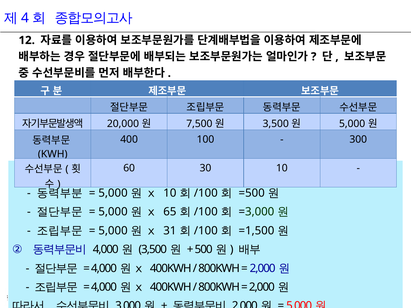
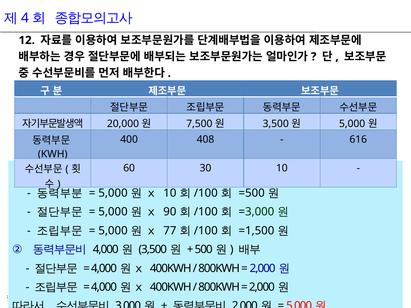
100: 100 -> 408 (205, 139)
300: 300 -> 616 (358, 139)
65: 65 -> 90 (170, 212)
31: 31 -> 77 (170, 231)
